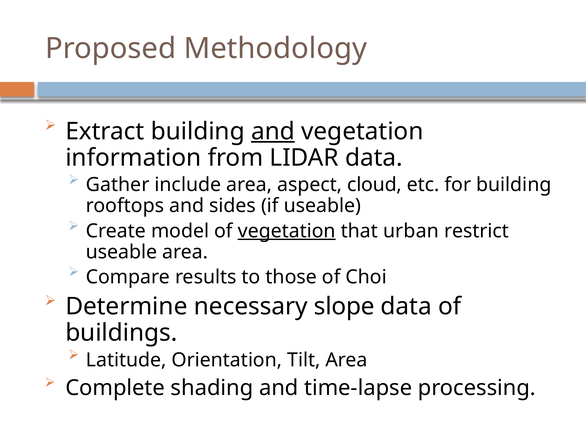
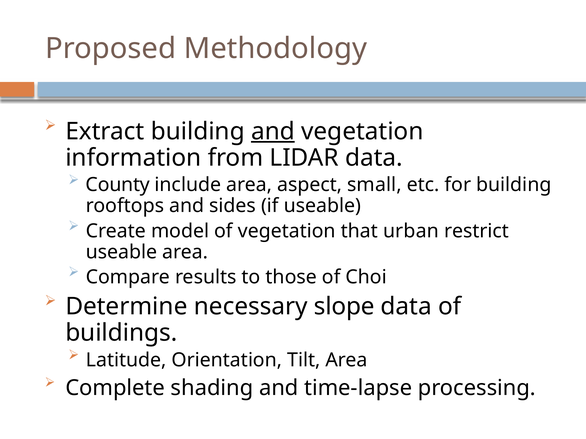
Gather: Gather -> County (118, 185)
cloud: cloud -> small (374, 185)
vegetation underline: present -> none (287, 231)
